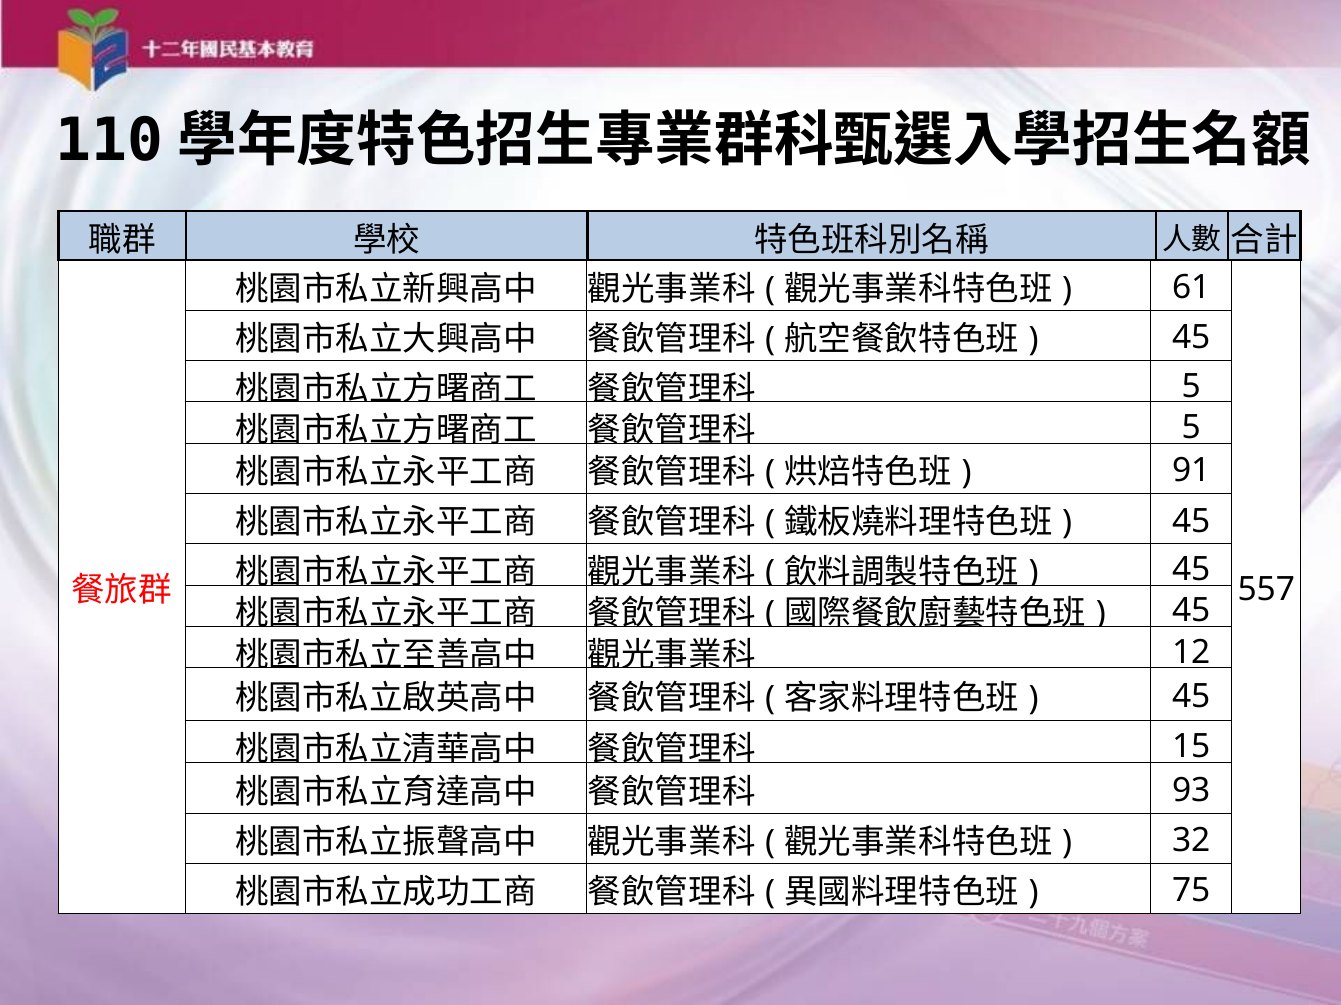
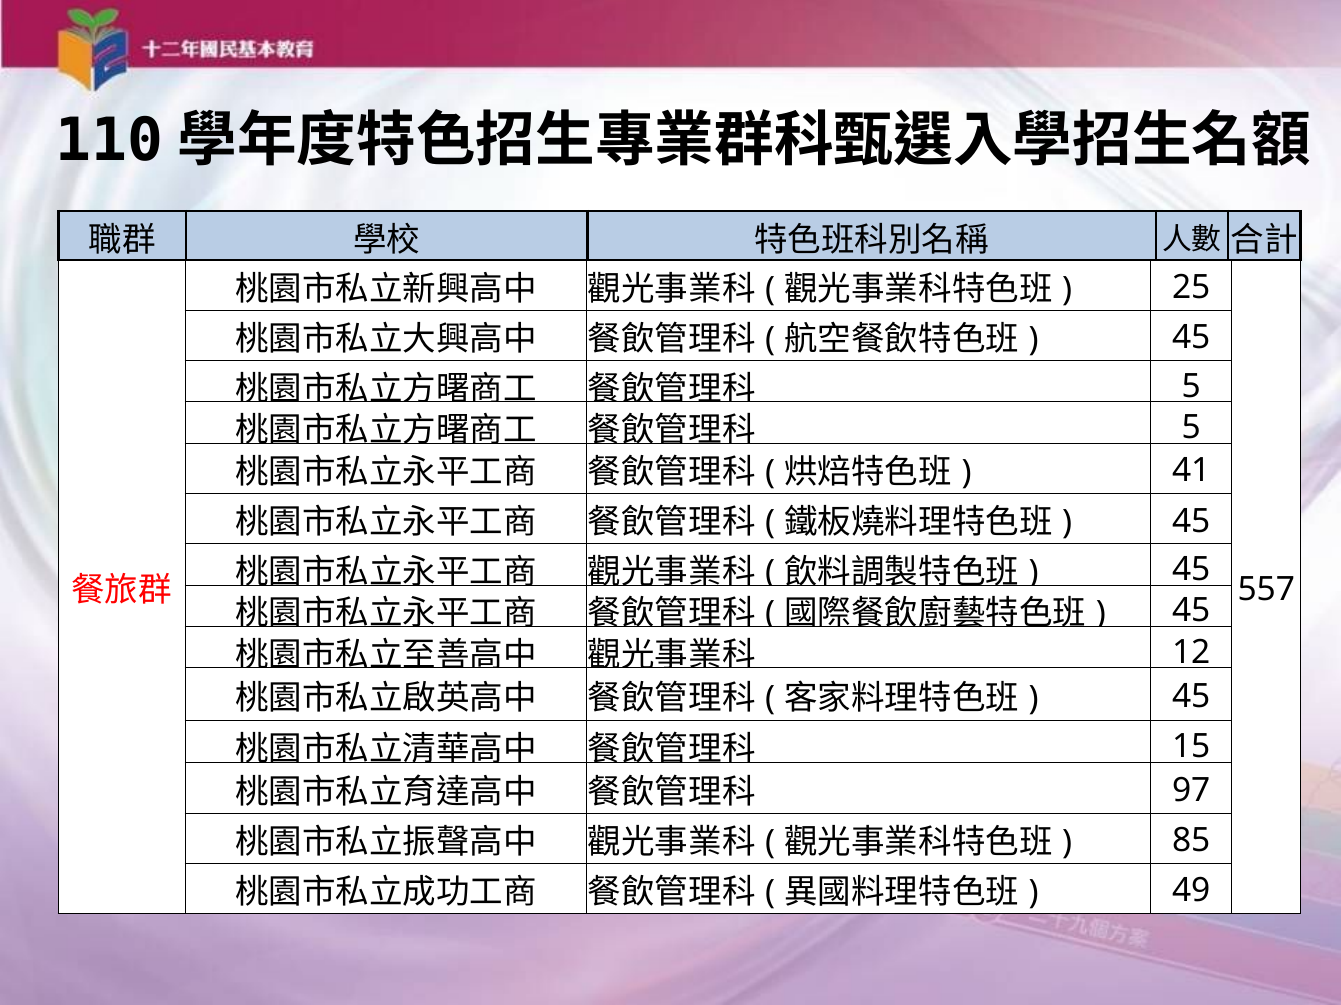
61: 61 -> 25 (1191, 288)
91: 91 -> 41 (1191, 471)
93: 93 -> 97 (1191, 791)
32: 32 -> 85 (1191, 841)
75: 75 -> 49 (1191, 892)
